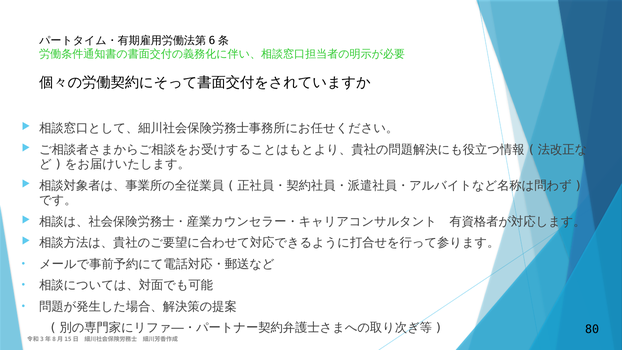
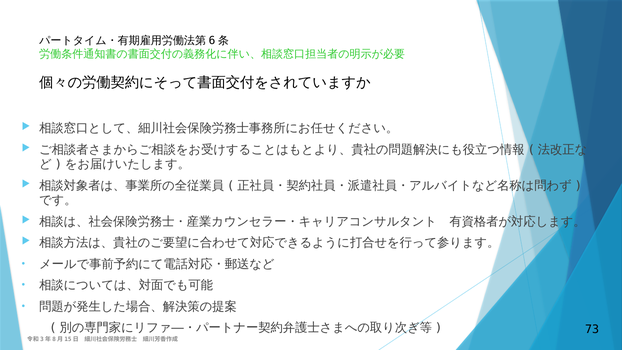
80: 80 -> 73 (592, 329)
